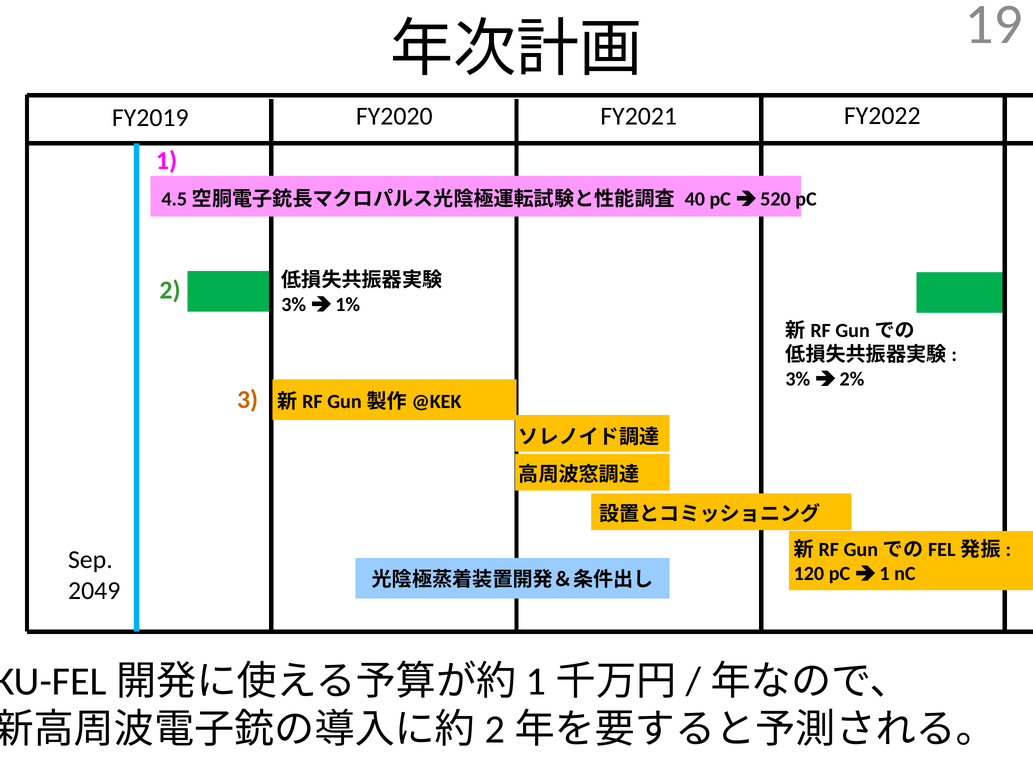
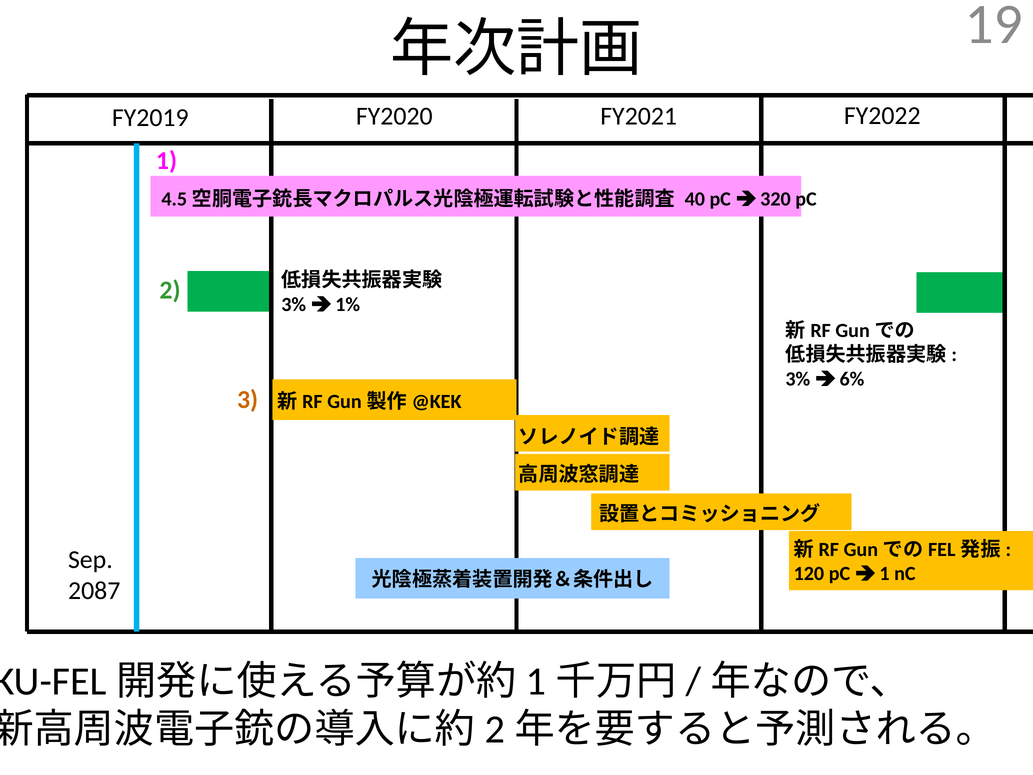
520: 520 -> 320 (775, 199)
2%: 2% -> 6% (852, 379)
2049: 2049 -> 2087 (94, 590)
